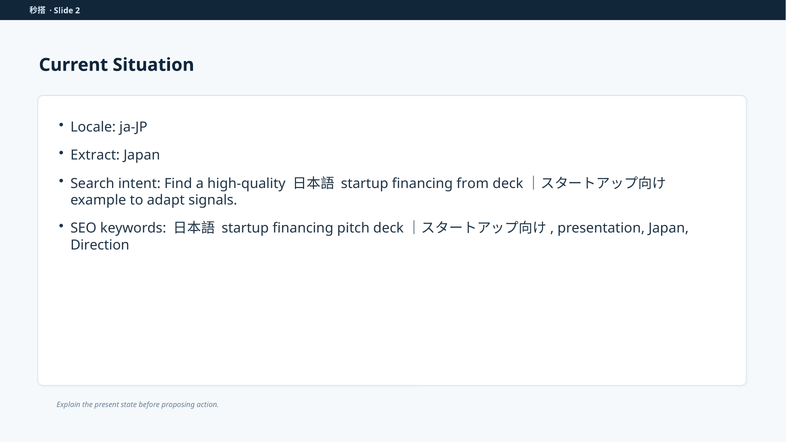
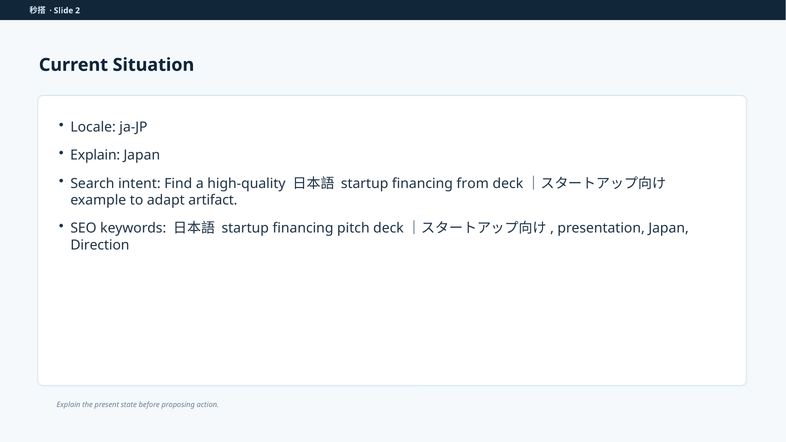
Extract: Extract -> Explain (95, 155)
signals: signals -> artifact (213, 200)
